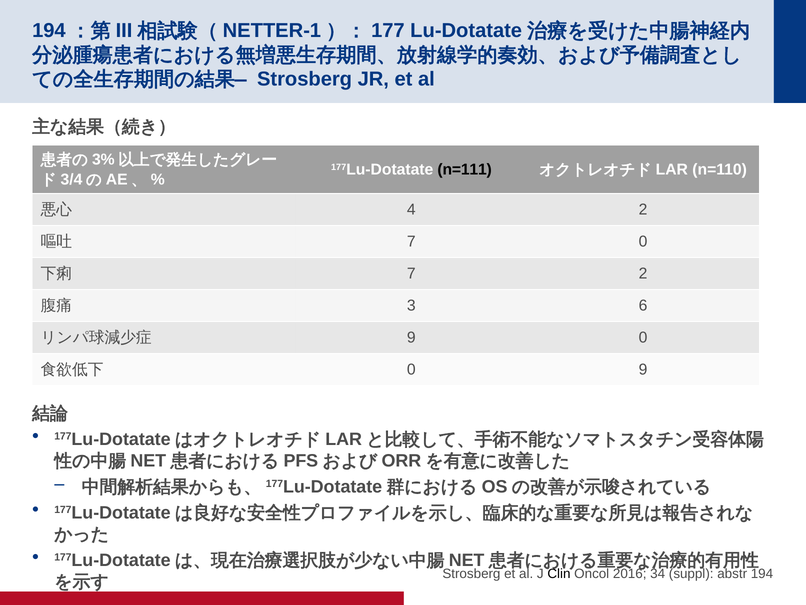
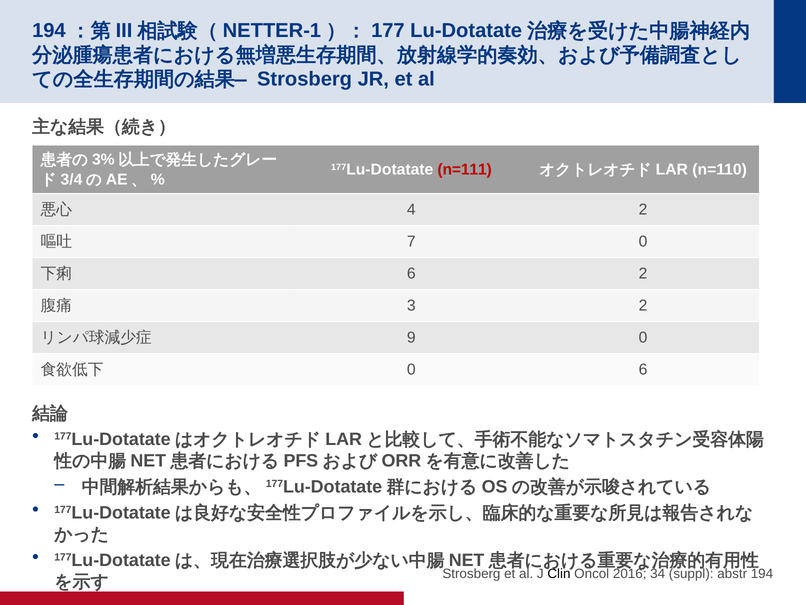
n=111 colour: black -> red (465, 170)
7: 7 -> 6 (411, 273)
3 6: 6 -> 2 (643, 305)
0 9: 9 -> 6 (643, 369)
